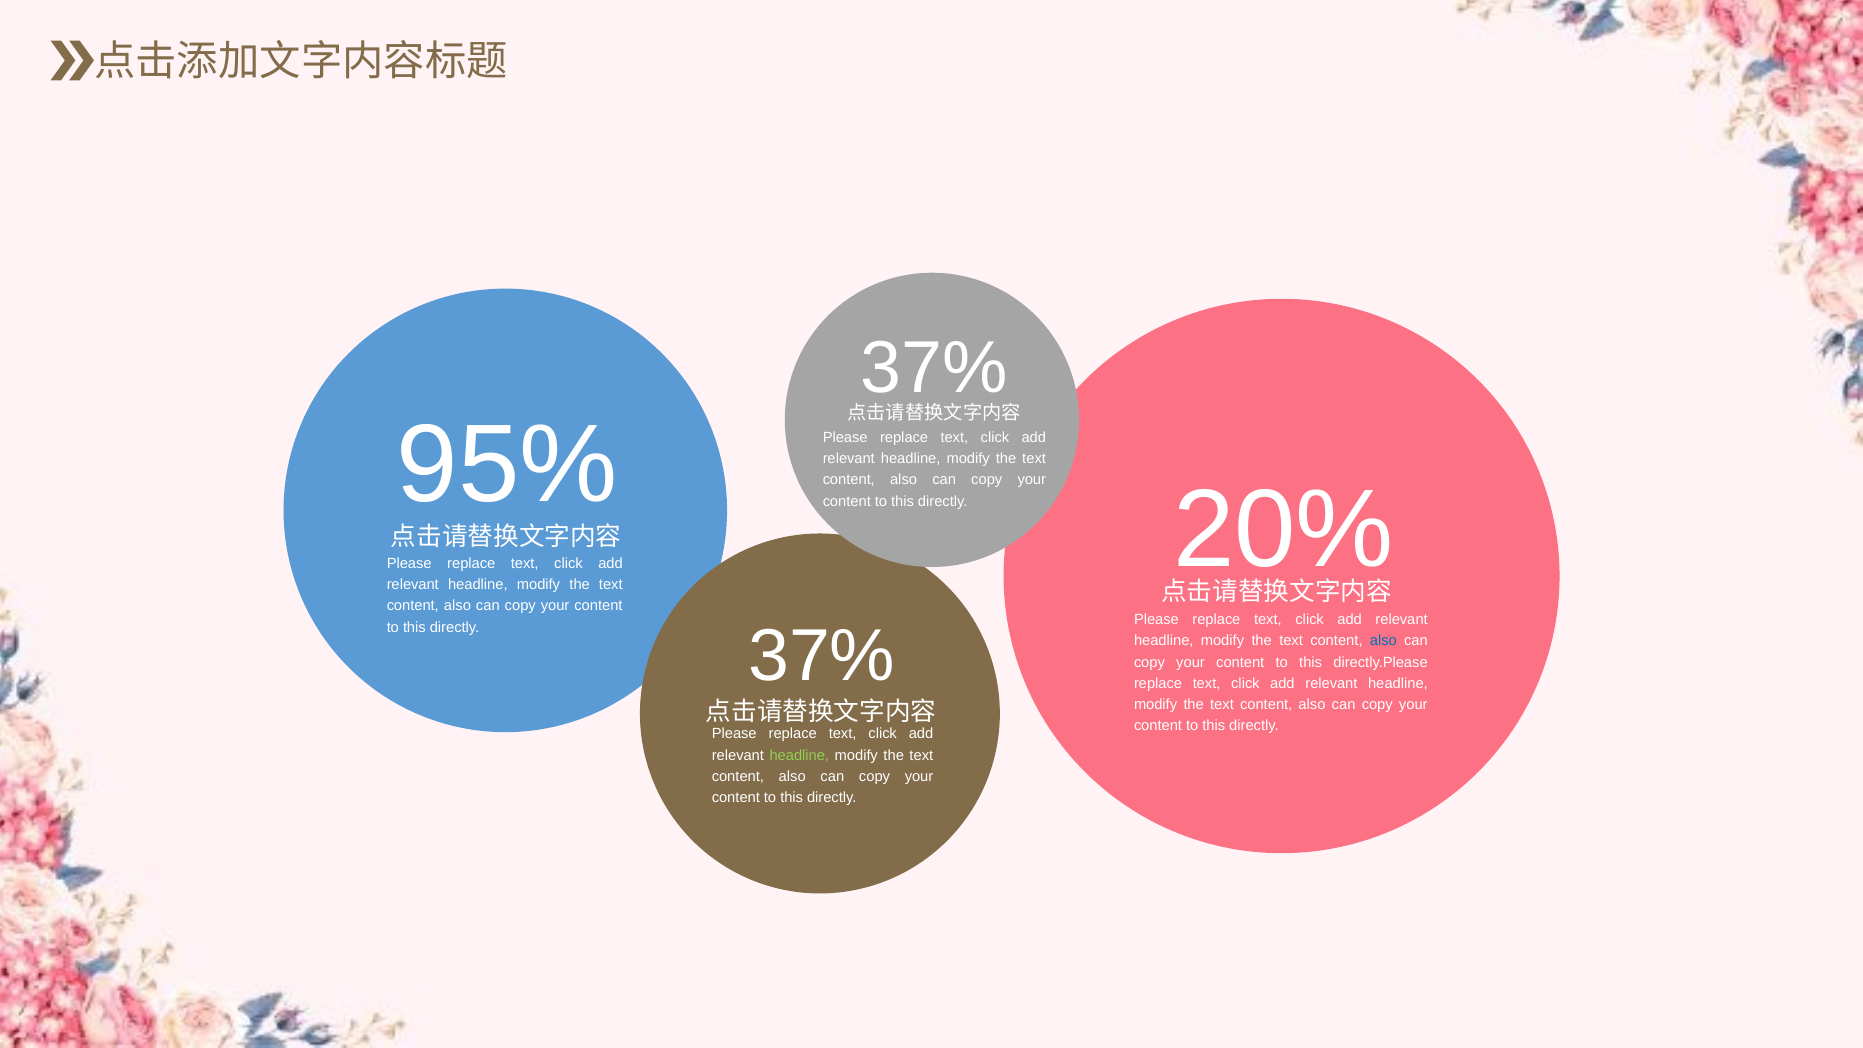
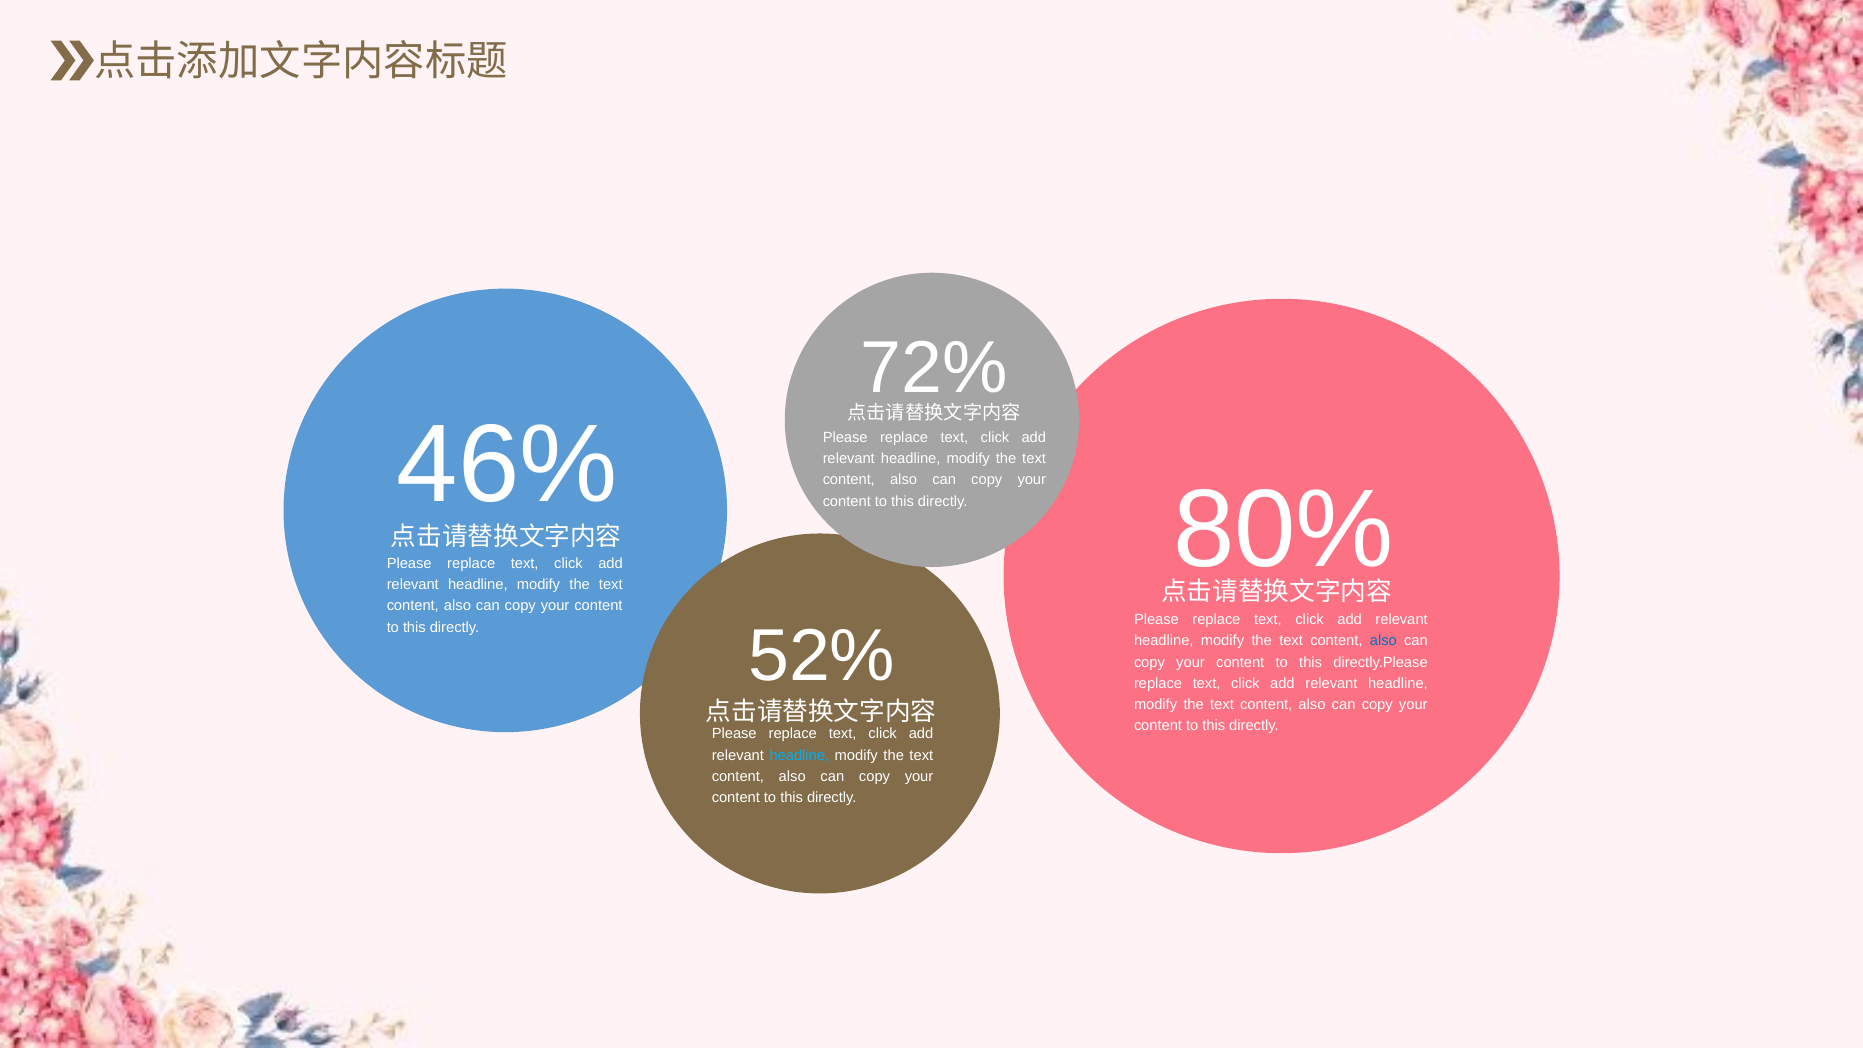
37%: 37% -> 72% (934, 368)
95%: 95% -> 46% (507, 465)
20%: 20% -> 80% (1284, 530)
37%: 37% -> 52% (822, 656)
headline colour: light green -> light blue (799, 755)
